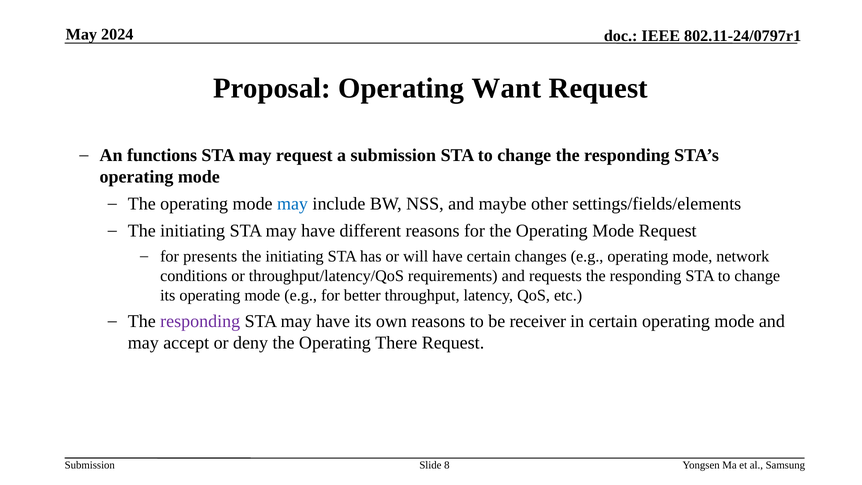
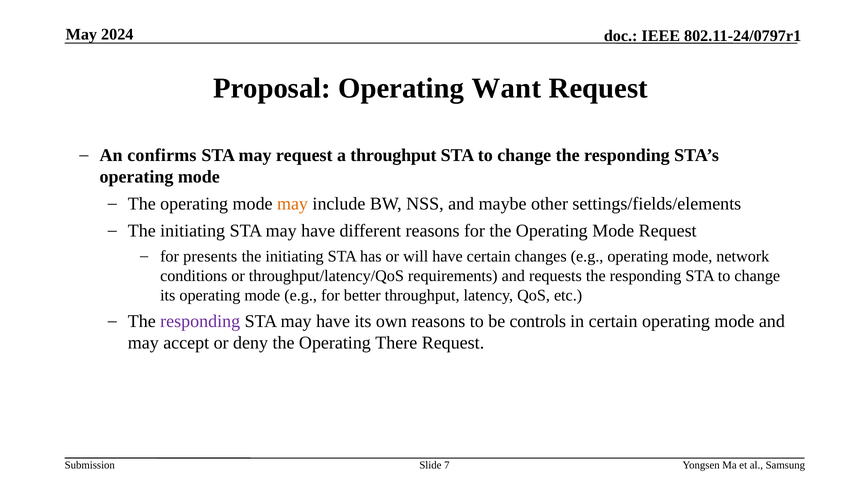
functions: functions -> confirms (162, 155)
a submission: submission -> throughput (393, 155)
may colour: blue -> orange (293, 204)
receiver: receiver -> controls (538, 321)
8: 8 -> 7 (447, 465)
